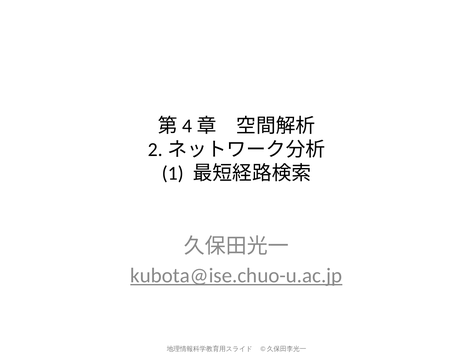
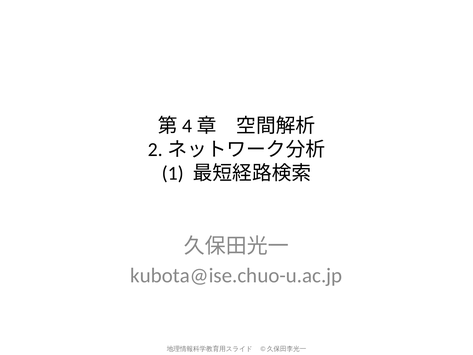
kubota@ise.chuo-u.ac.jp underline: present -> none (236, 275)
